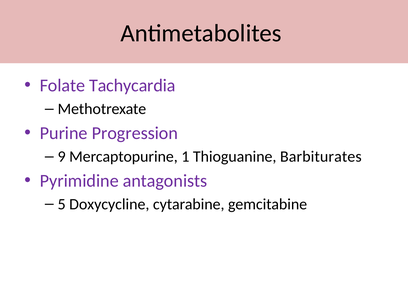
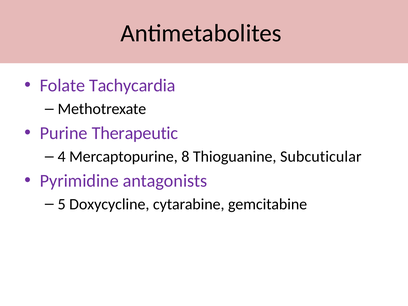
Progression: Progression -> Therapeutic (135, 133)
9: 9 -> 4 (62, 157)
1: 1 -> 8 (185, 157)
Barbiturates: Barbiturates -> Subcuticular (321, 157)
